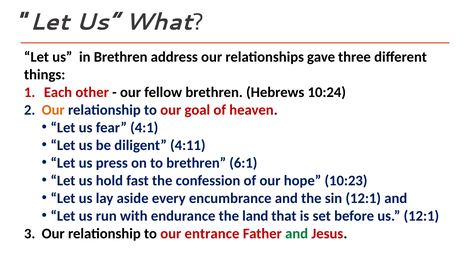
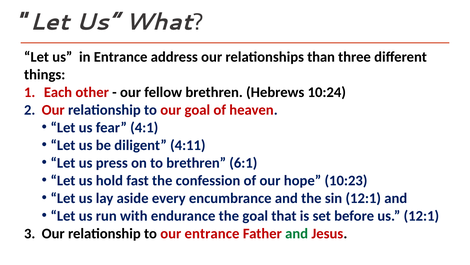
in Brethren: Brethren -> Entrance (121, 57)
gave: gave -> than (321, 57)
Our colour: orange -> red (53, 110)
the land: land -> goal (255, 215)
